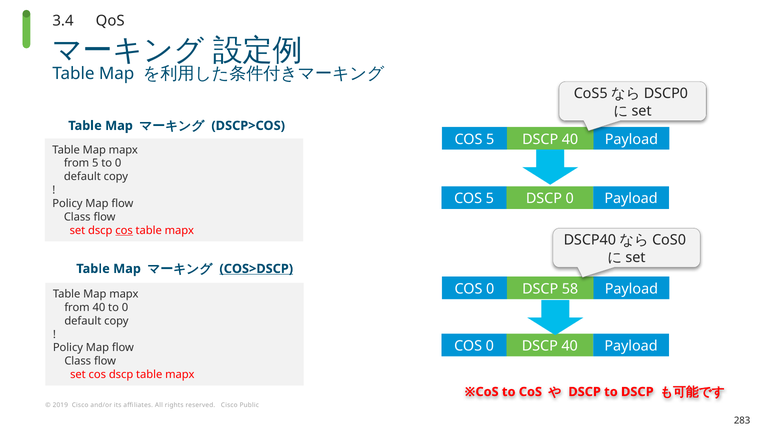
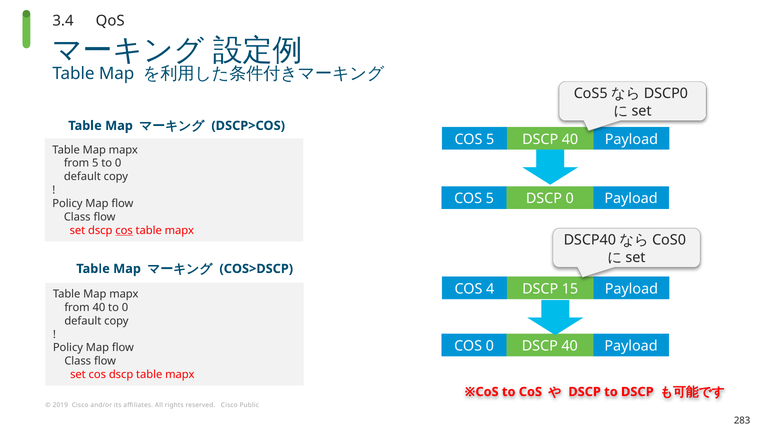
COS>DSCP underline: present -> none (256, 269)
0: 0 -> 4 (490, 289)
58: 58 -> 15 (570, 289)
